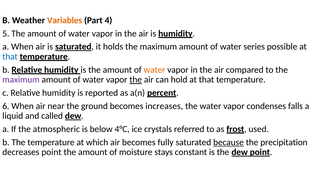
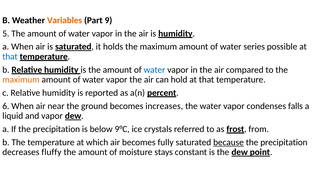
4: 4 -> 9 (108, 20)
water colour: orange -> blue (155, 70)
maximum colour: purple -> orange (21, 80)
the underline: present -> none (136, 80)
and called: called -> vapor (52, 116)
If the atmospheric: atmospheric -> precipitation (56, 129)
4°C: 4°C -> 9°C (122, 129)
used: used -> from (259, 129)
decreases point: point -> fluffy (51, 152)
